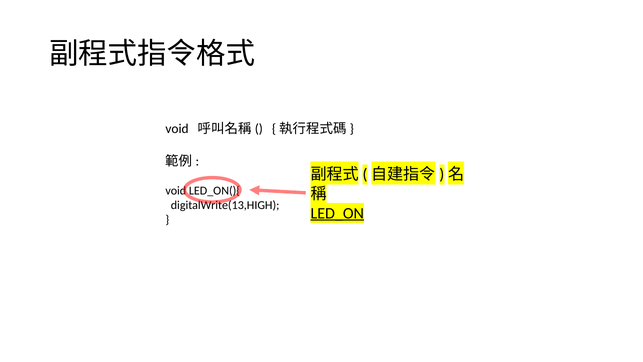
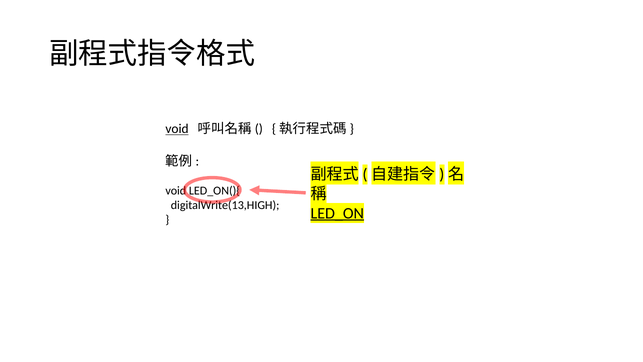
void underline: none -> present (177, 129)
